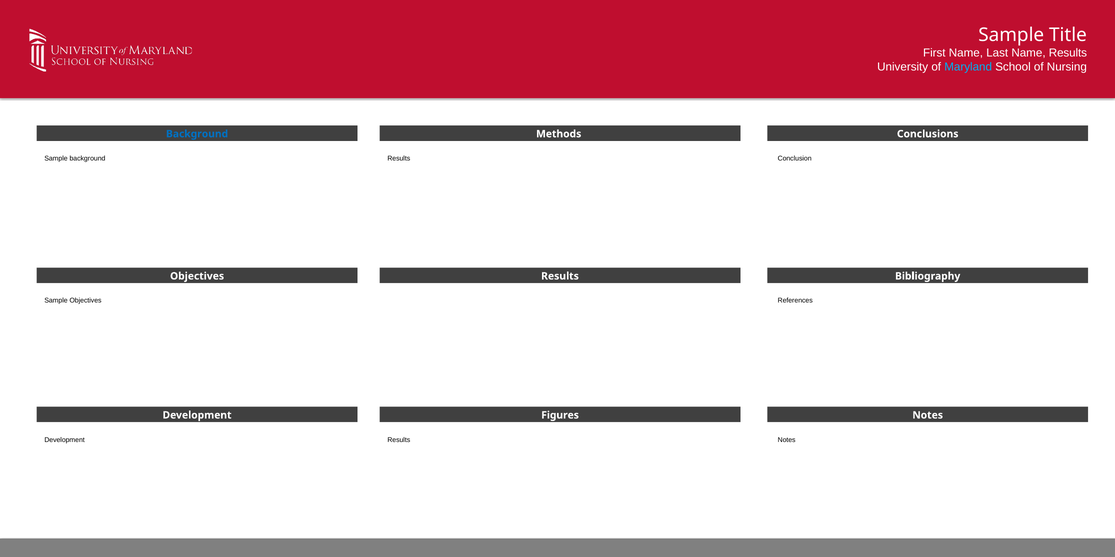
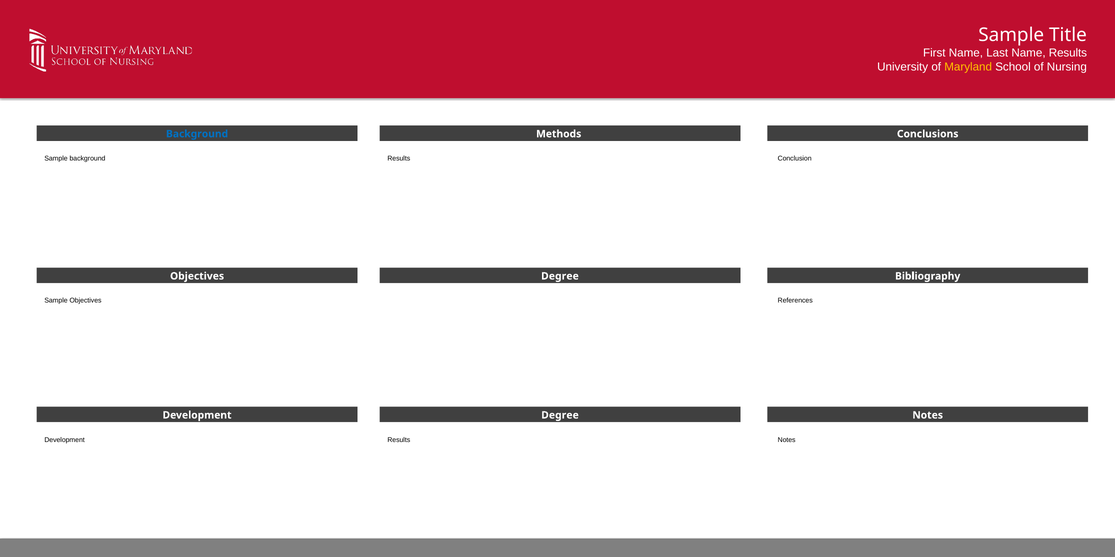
Maryland colour: light blue -> yellow (968, 67)
Objectives Results: Results -> Degree (560, 276)
Development Figures: Figures -> Degree (560, 416)
